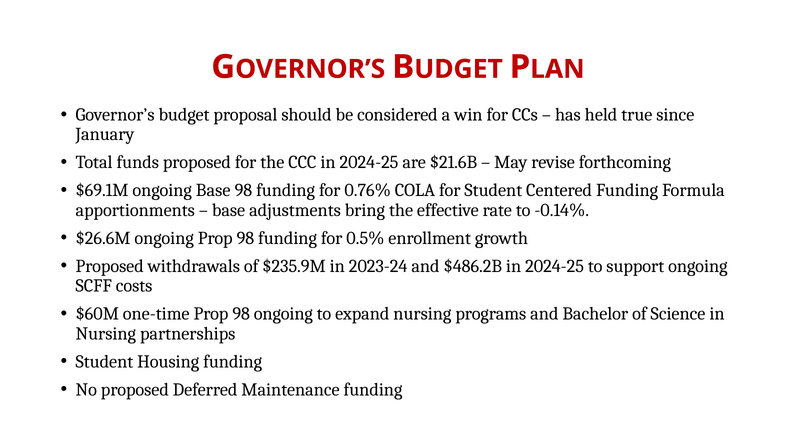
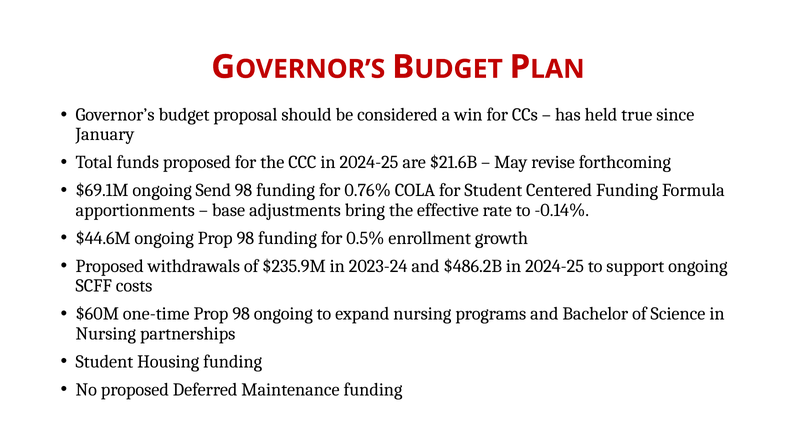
ongoing Base: Base -> Send (213, 190)
$26.6M: $26.6M -> $44.6M (103, 238)
